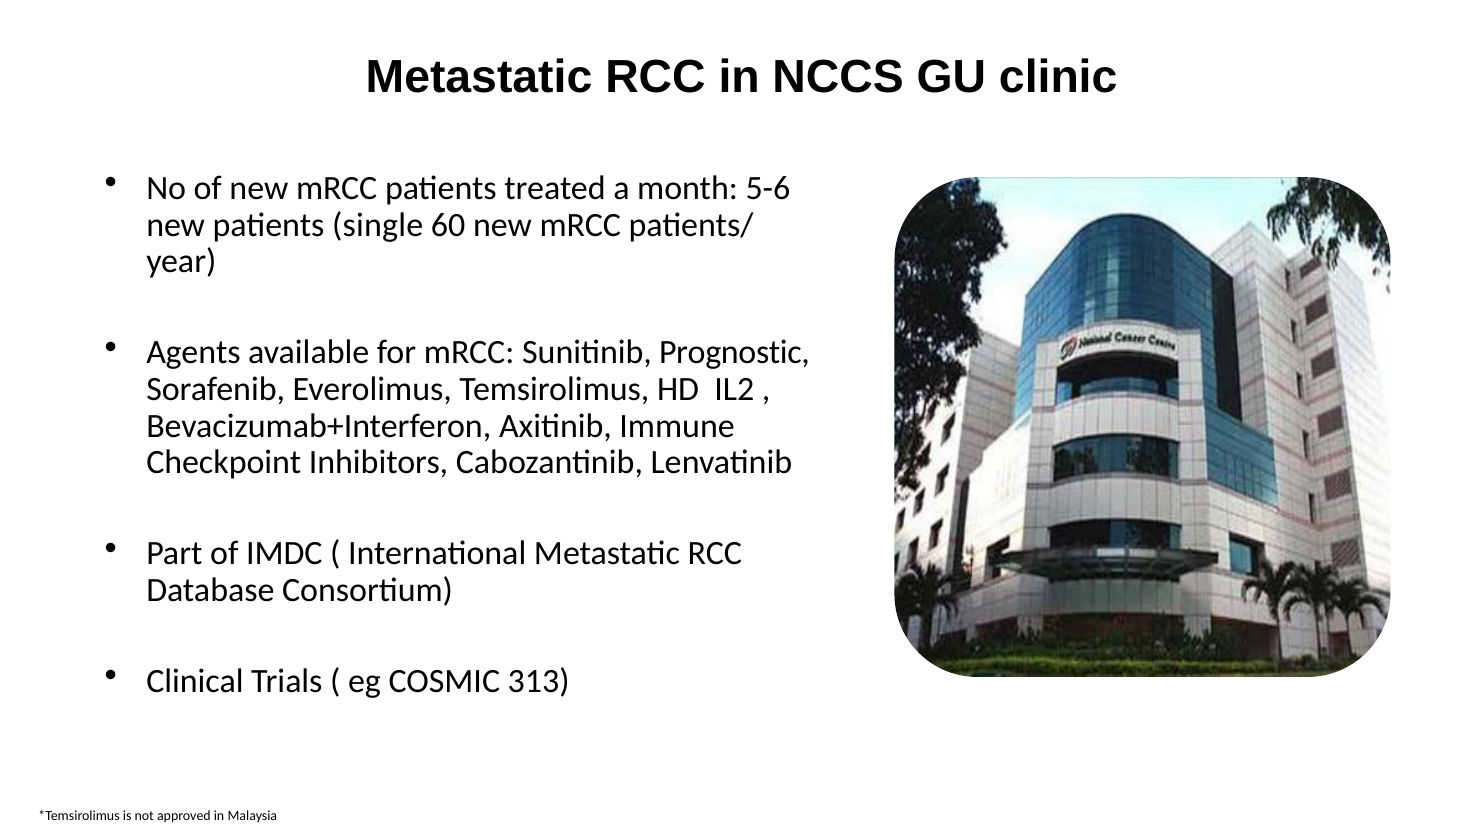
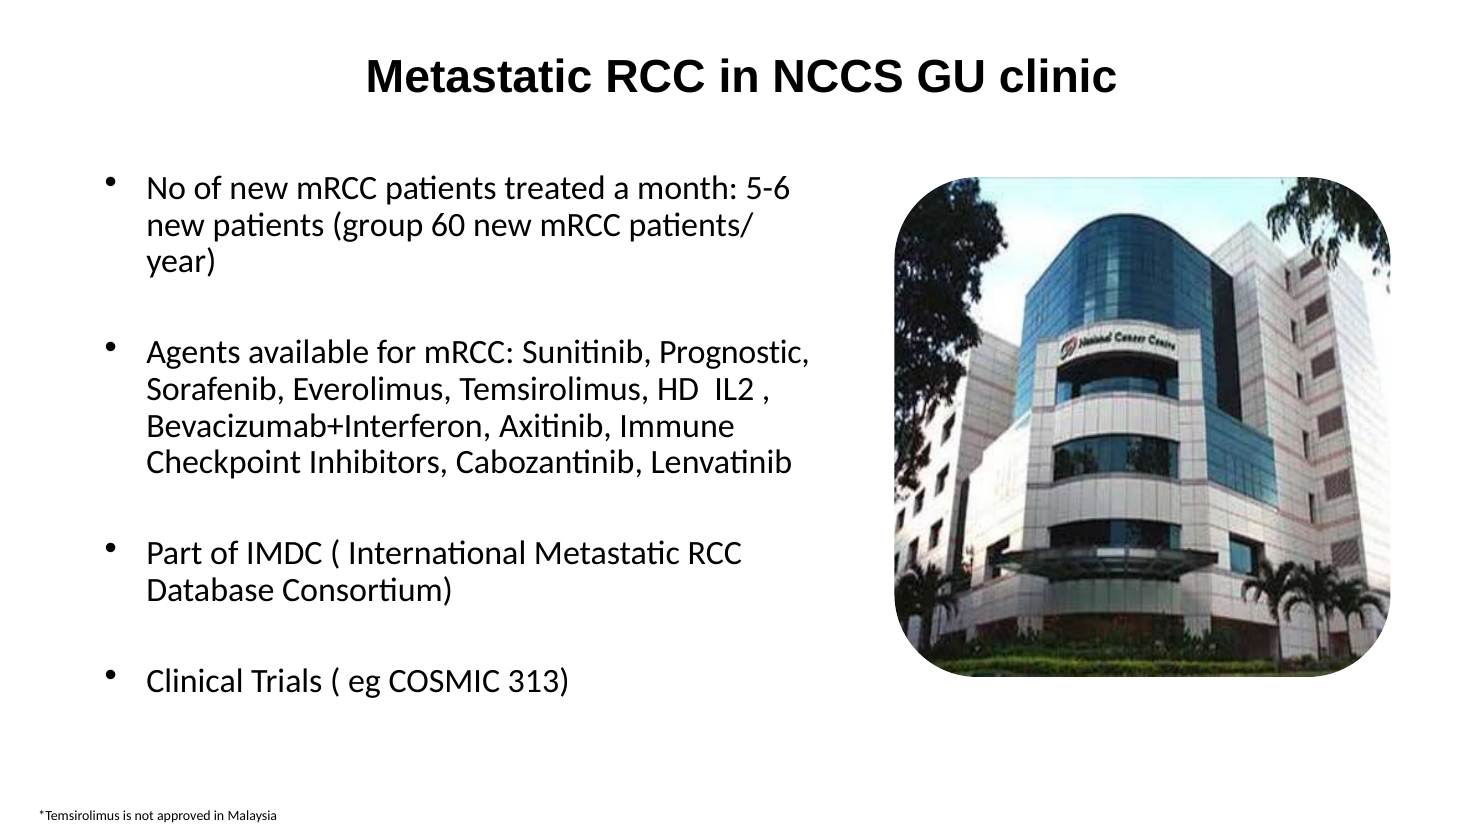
single: single -> group (378, 225)
